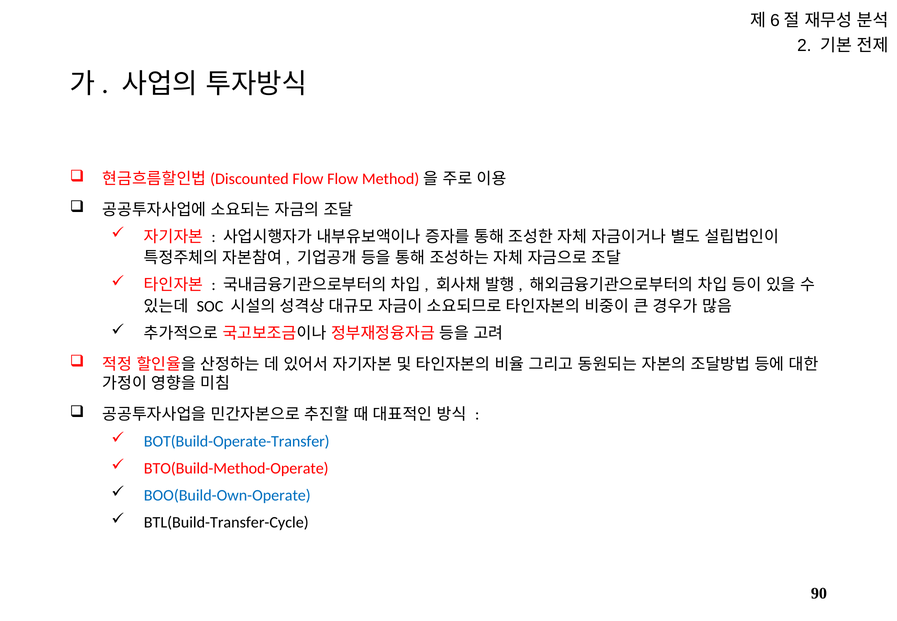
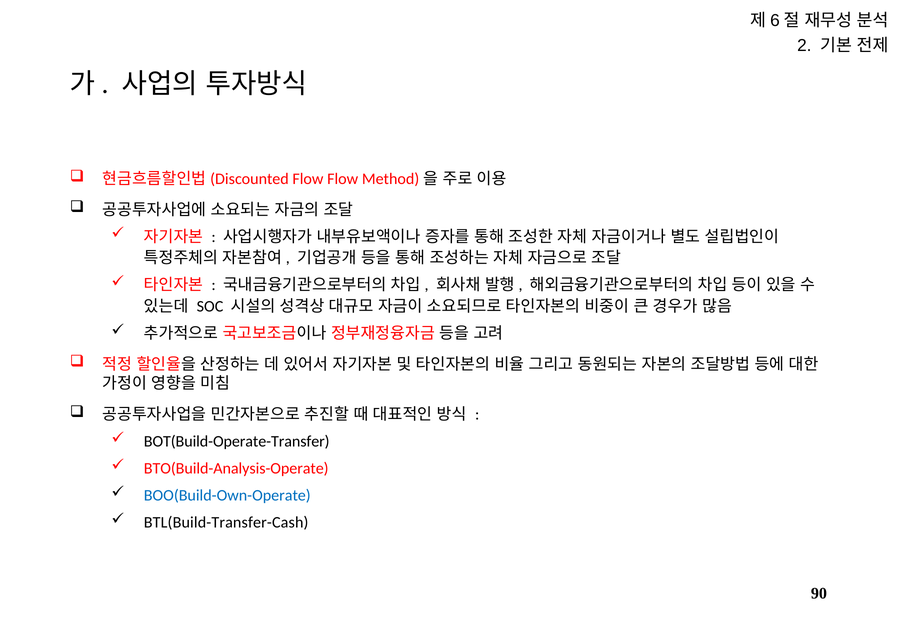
BOT(Build-Operate-Transfer colour: blue -> black (237, 442)
BTO(Build-Method-Operate: BTO(Build-Method-Operate -> BTO(Build-Analysis-Operate (236, 469)
BTL(Build-Transfer-Cycle: BTL(Build-Transfer-Cycle -> BTL(Build-Transfer-Cash (226, 523)
